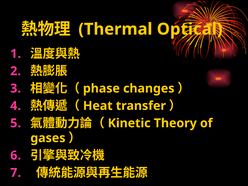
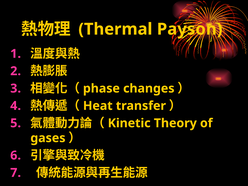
Optical: Optical -> Payson (190, 29)
